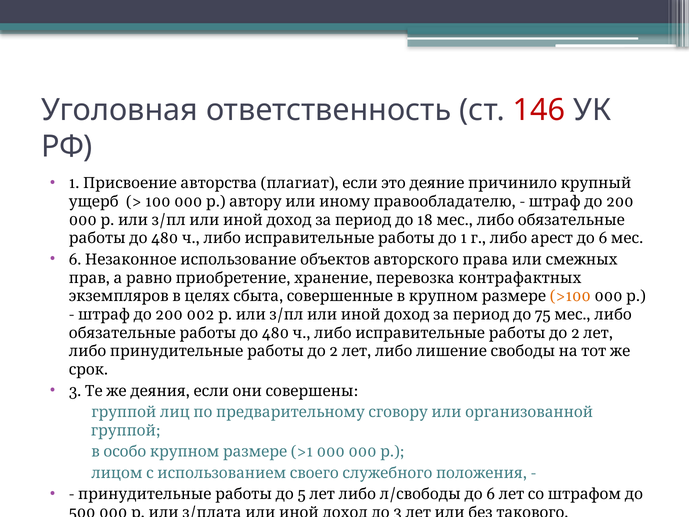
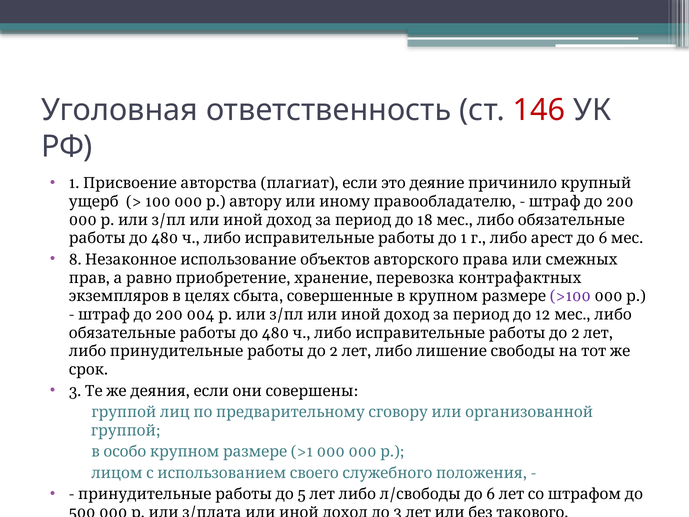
6: 6 -> 8 (75, 259)
>100 colour: orange -> purple (570, 296)
002: 002 -> 004 (200, 315)
75: 75 -> 12 (543, 315)
